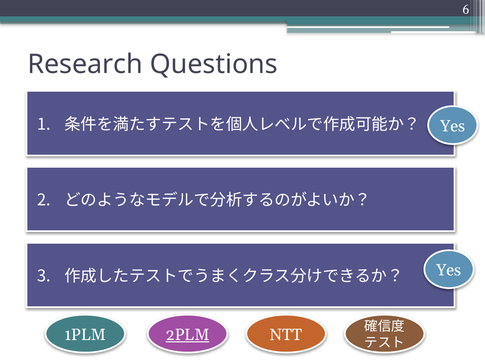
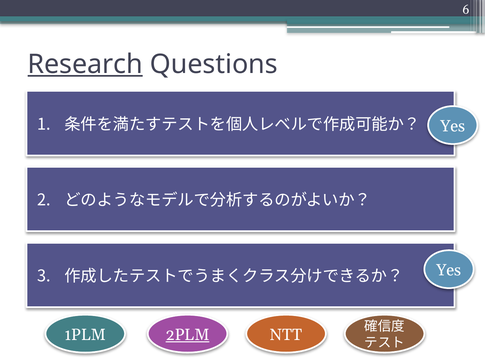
Research underline: none -> present (85, 64)
